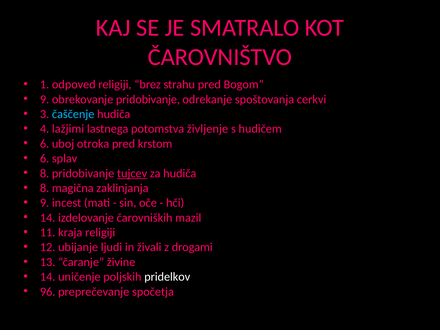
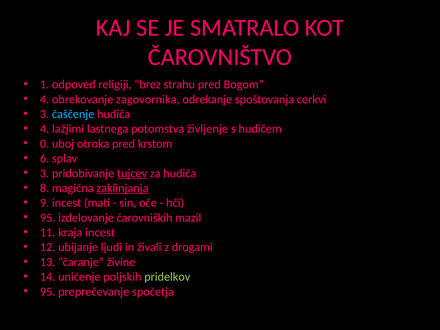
9: 9 -> 4 (45, 99)
obrekovanje pridobivanje: pridobivanje -> zagovornika (148, 99)
6: 6 -> 0 (45, 144)
8: 8 -> 3 (45, 173)
zaklinjanja underline: none -> present (122, 188)
14: 14 -> 95 (48, 218)
kraja religiji: religiji -> incest (100, 232)
pridelkov colour: white -> light green (167, 277)
96: 96 -> 95 (48, 292)
